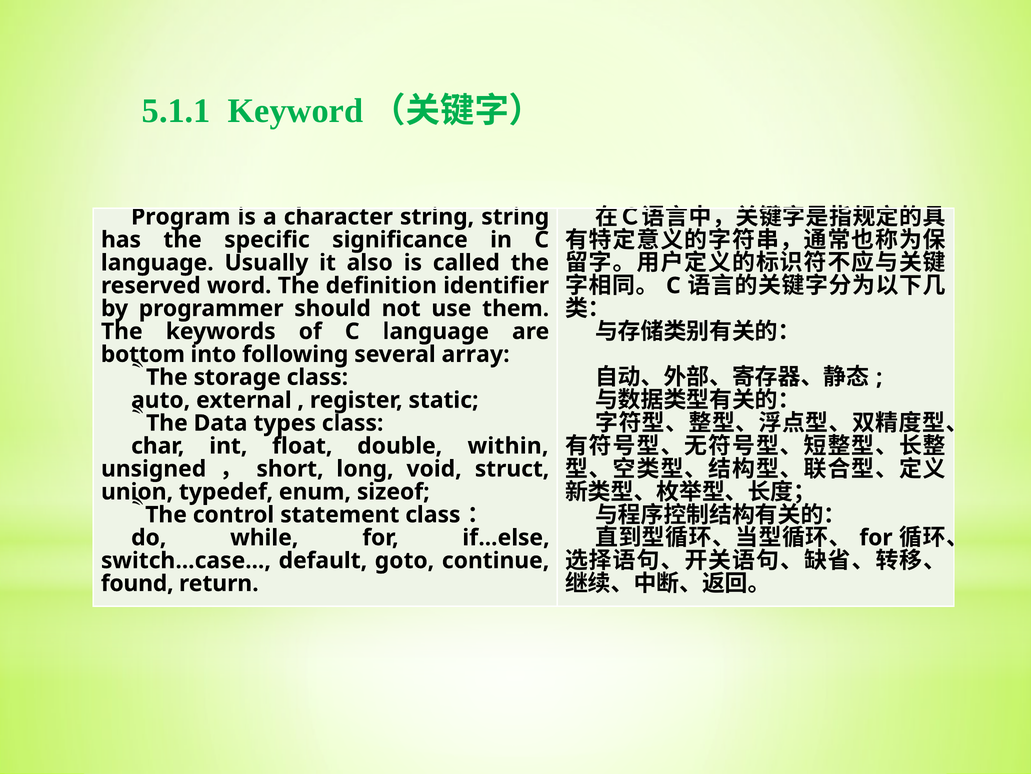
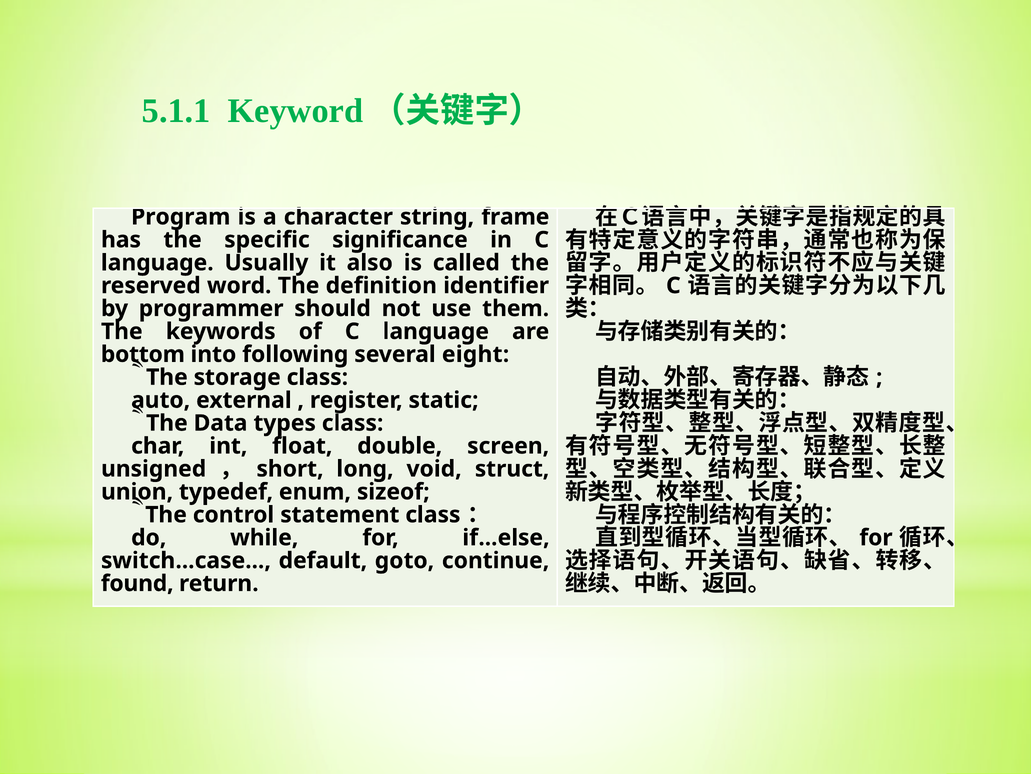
string string: string -> frame (515, 217)
array: array -> eight (476, 354)
within: within -> screen (508, 446)
